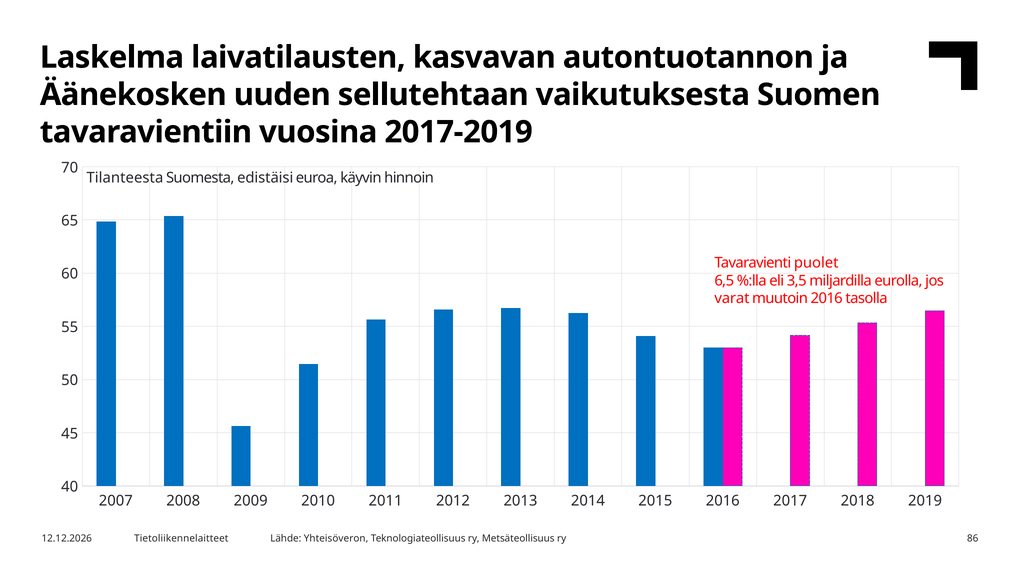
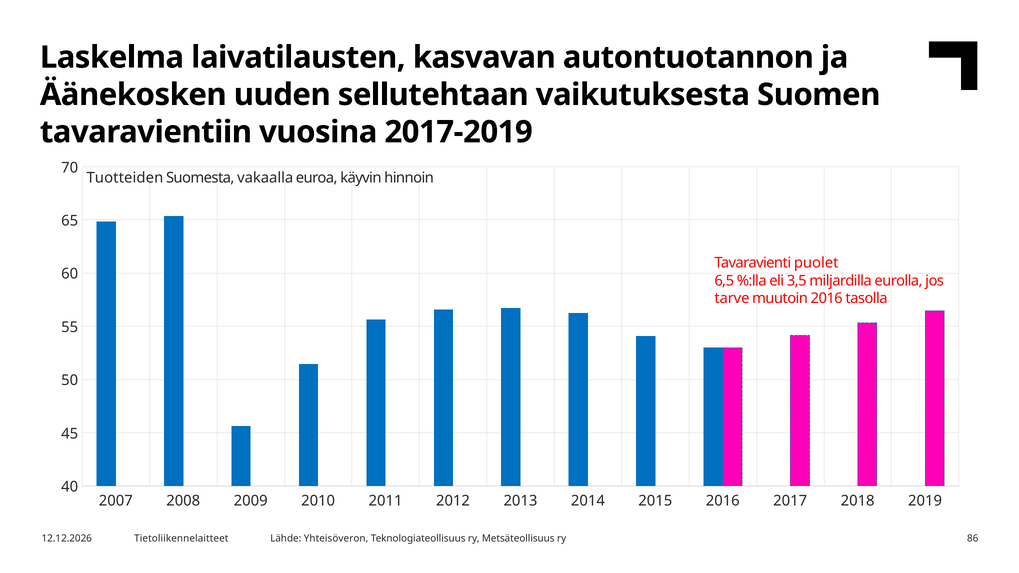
Tilanteesta: Tilanteesta -> Tuotteiden (125, 178)
edistäisi: edistäisi -> vakaalla (265, 178)
varat: varat -> tarve (732, 299)
